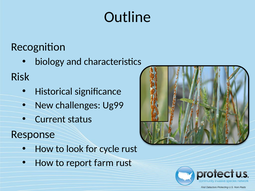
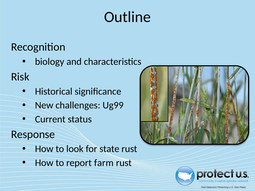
cycle: cycle -> state (109, 149)
